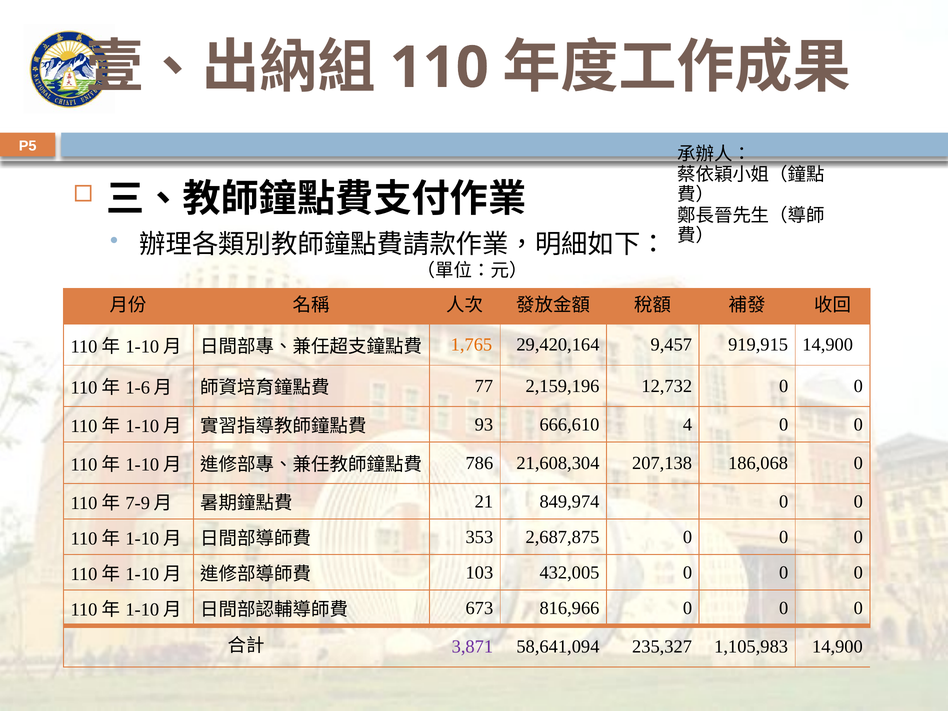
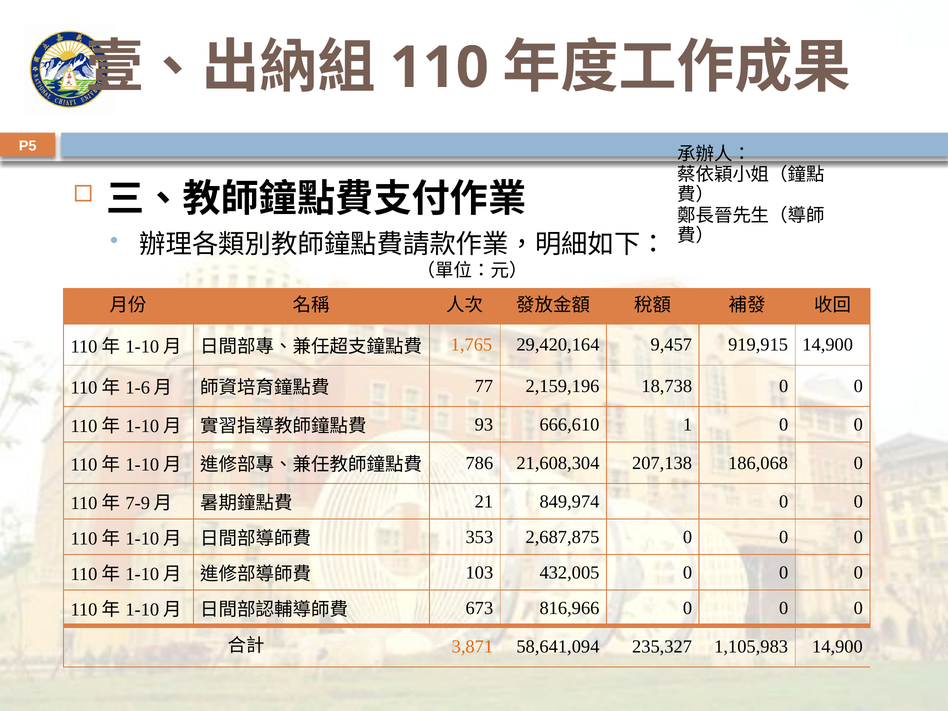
12,732: 12,732 -> 18,738 (667, 386)
4: 4 -> 1 (688, 425)
3,871 colour: purple -> orange (472, 647)
